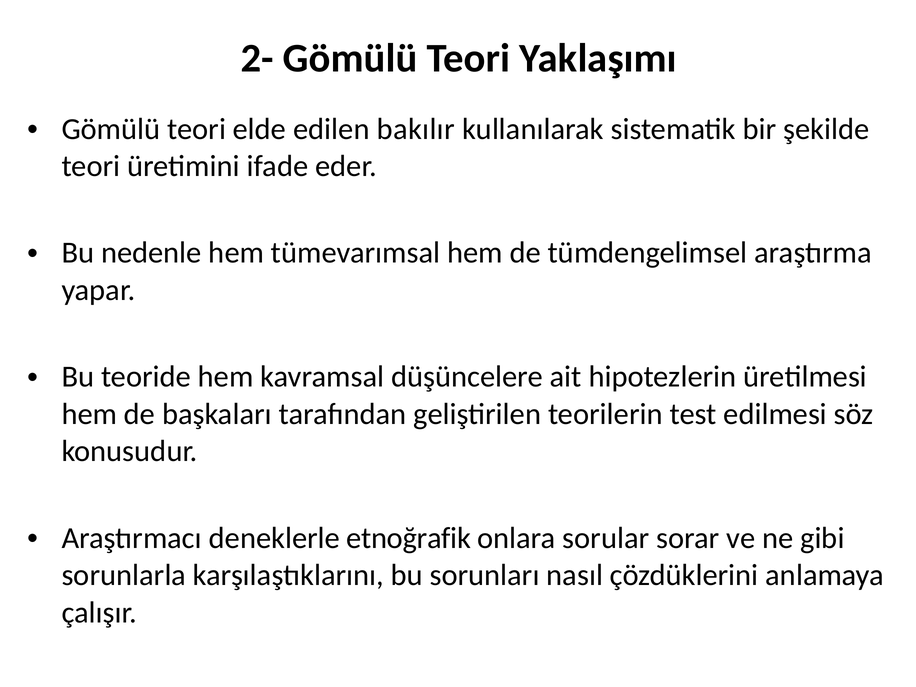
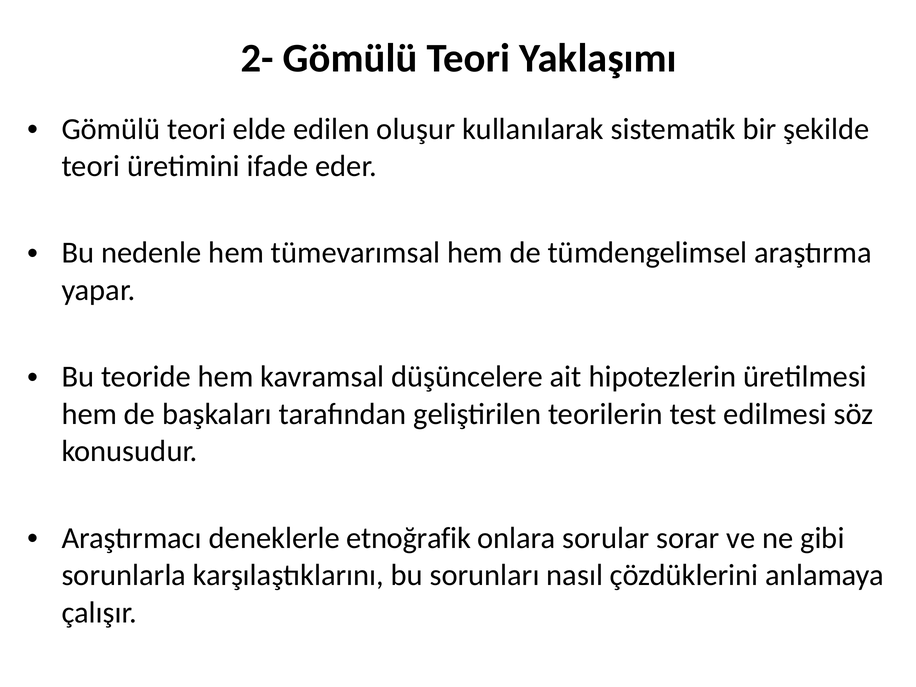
bakılır: bakılır -> oluşur (416, 129)
